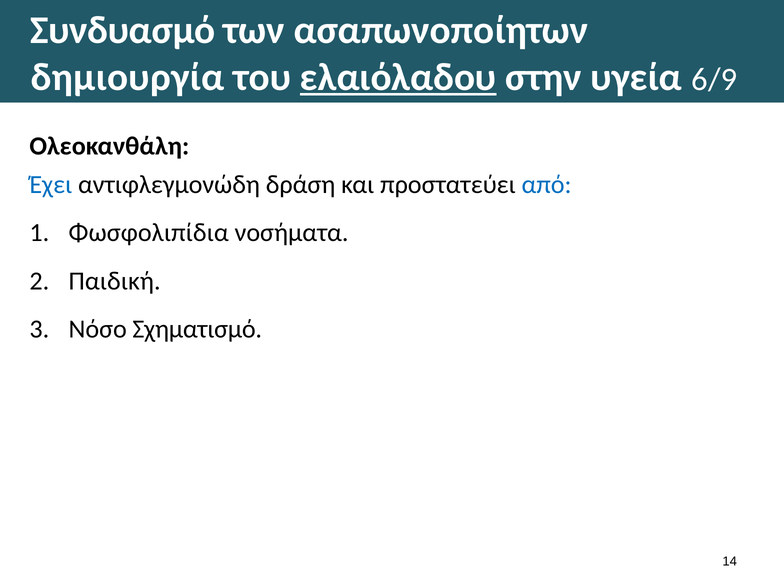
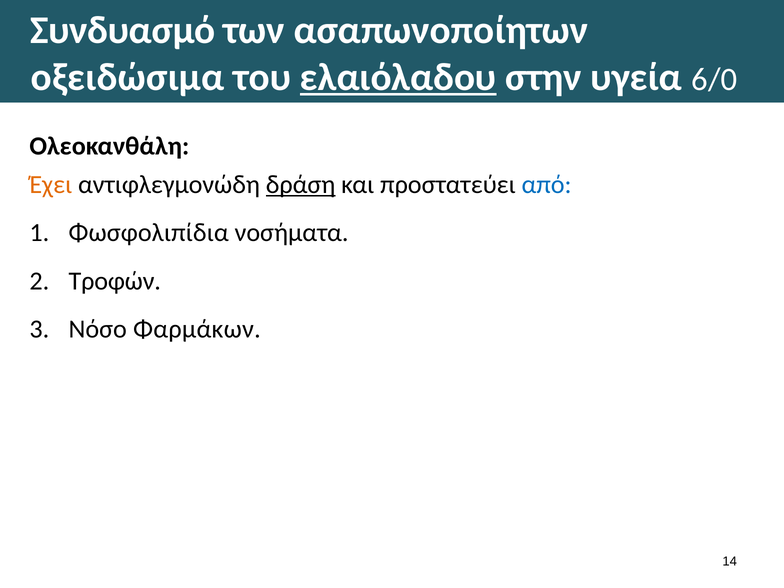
δημιουργία: δημιουργία -> οξειδώσιμα (128, 78)
6/9: 6/9 -> 6/0 (714, 80)
Έχει colour: blue -> orange (51, 185)
δράση underline: none -> present (301, 185)
Παιδική: Παιδική -> Τροφών (115, 281)
Σχηματισμό: Σχηματισμό -> Φαρμάκων (197, 329)
